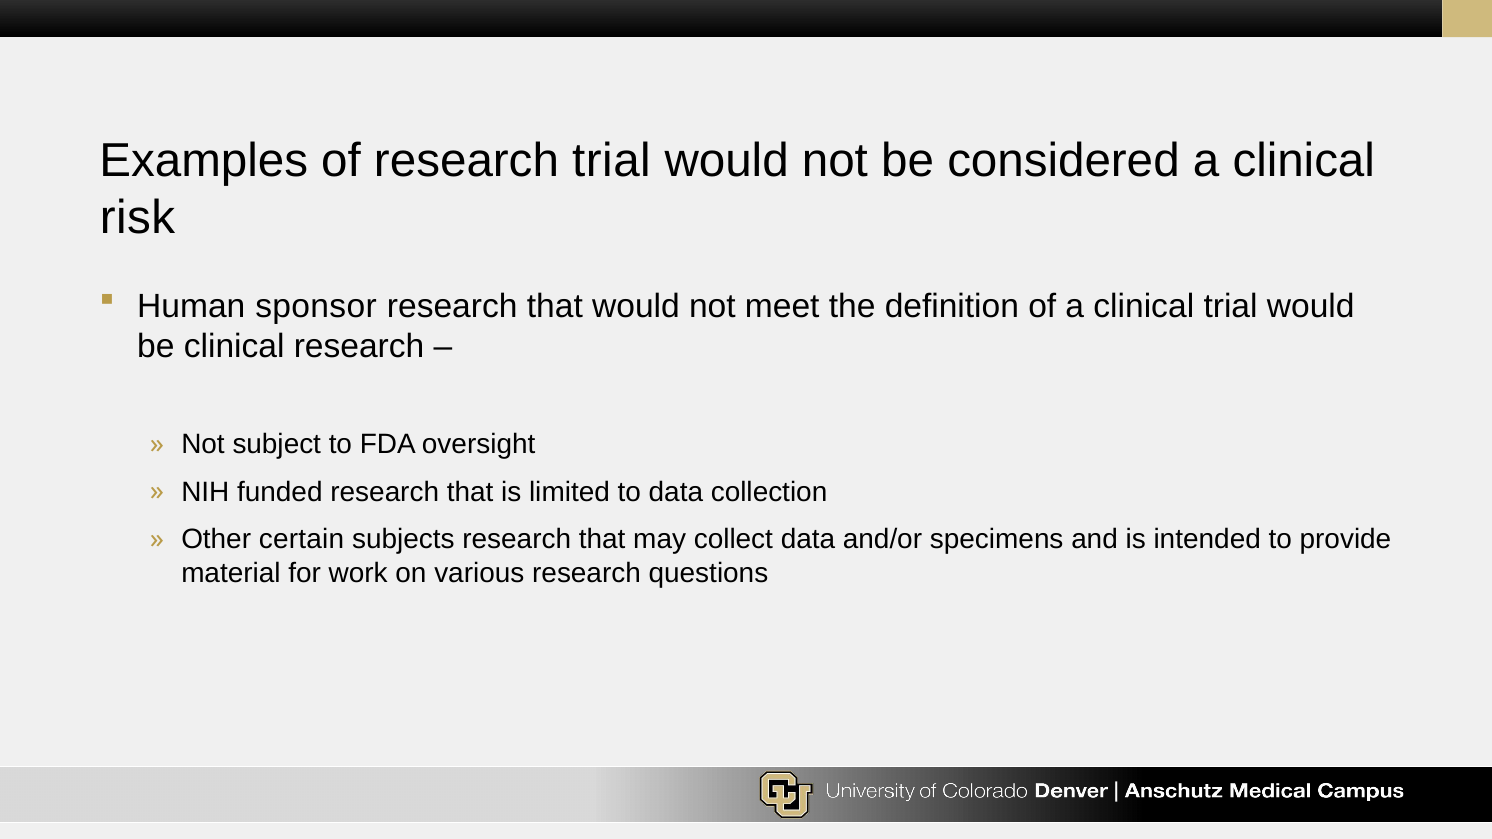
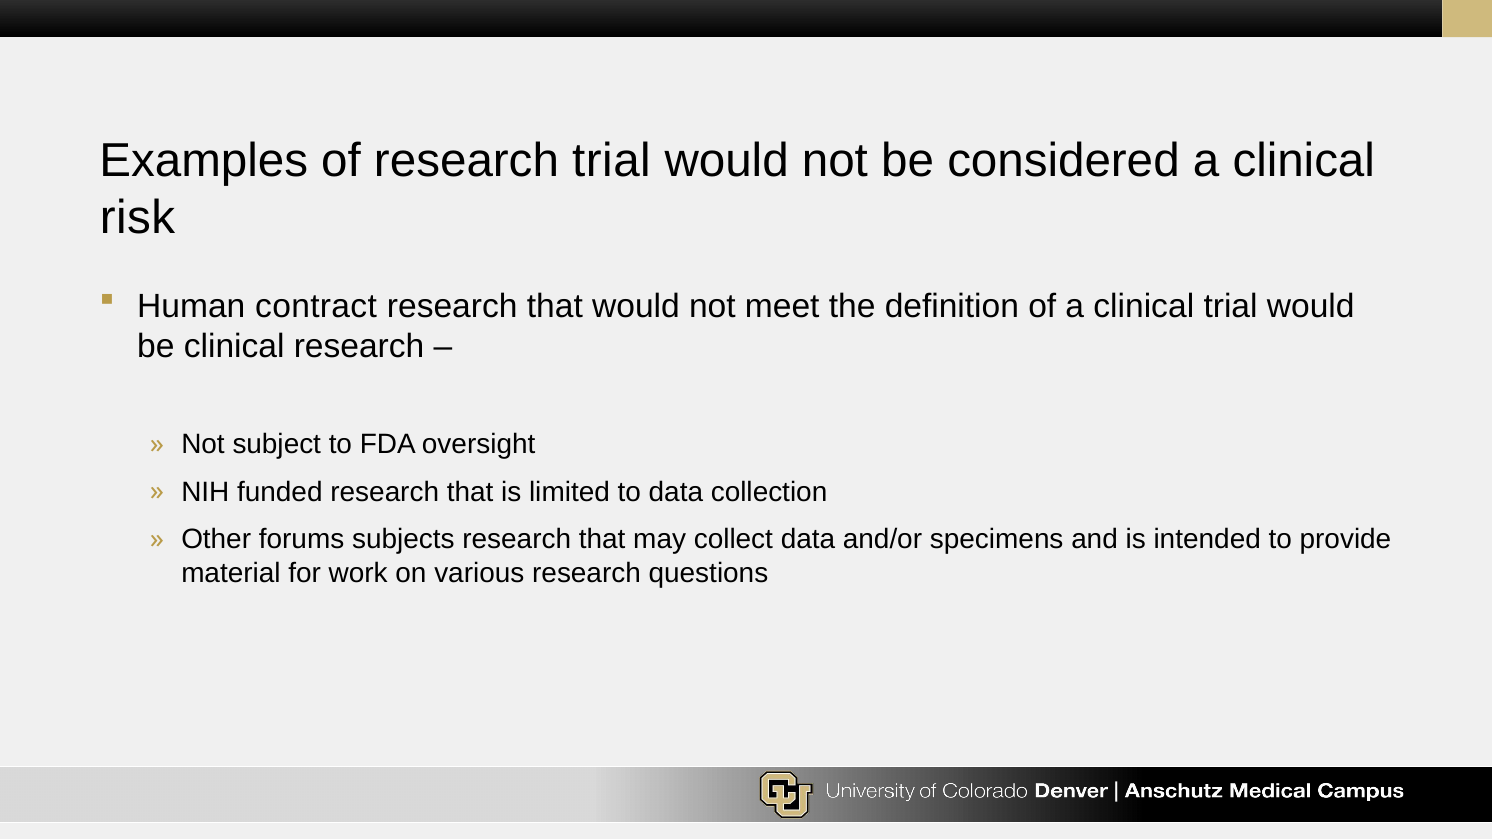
sponsor: sponsor -> contract (316, 306)
certain: certain -> forums (302, 540)
